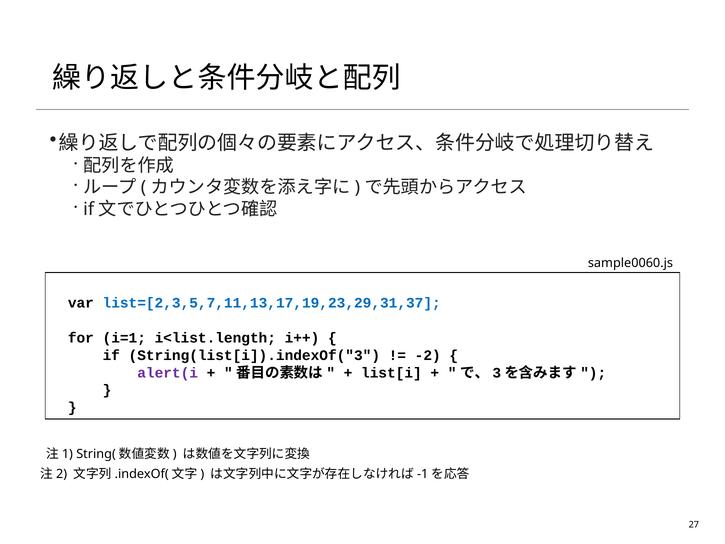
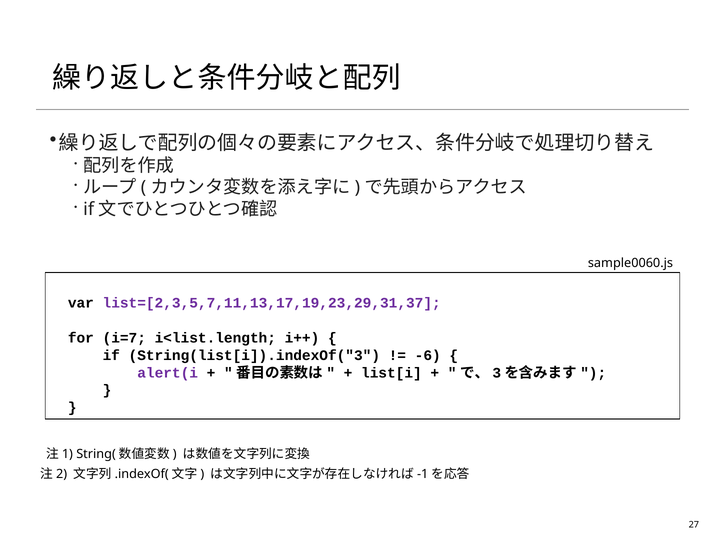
list=[2,3,5,7,11,13,17,19,23,29,31,37 colour: blue -> purple (272, 303)
i=1: i=1 -> i=7 (124, 338)
-2: -2 -> -6 (428, 355)
